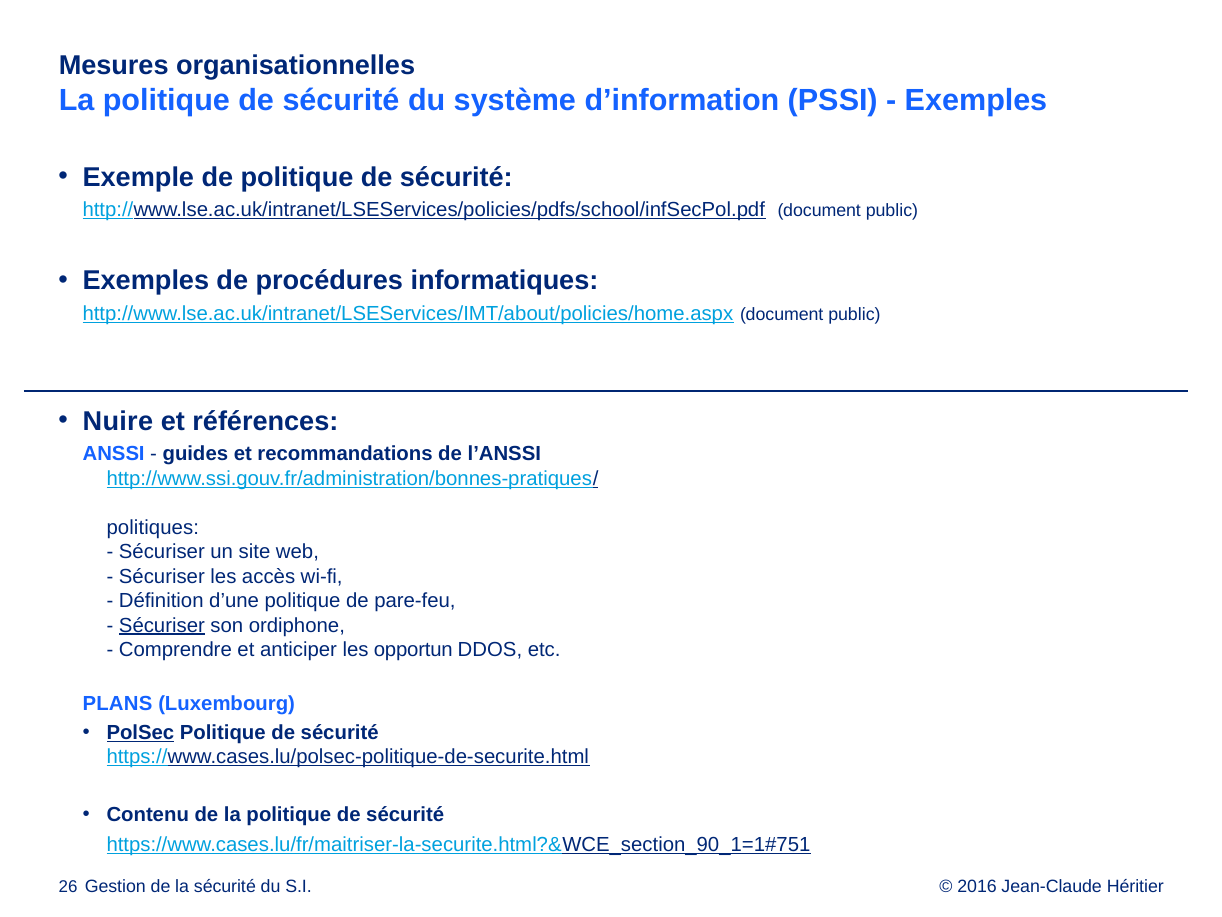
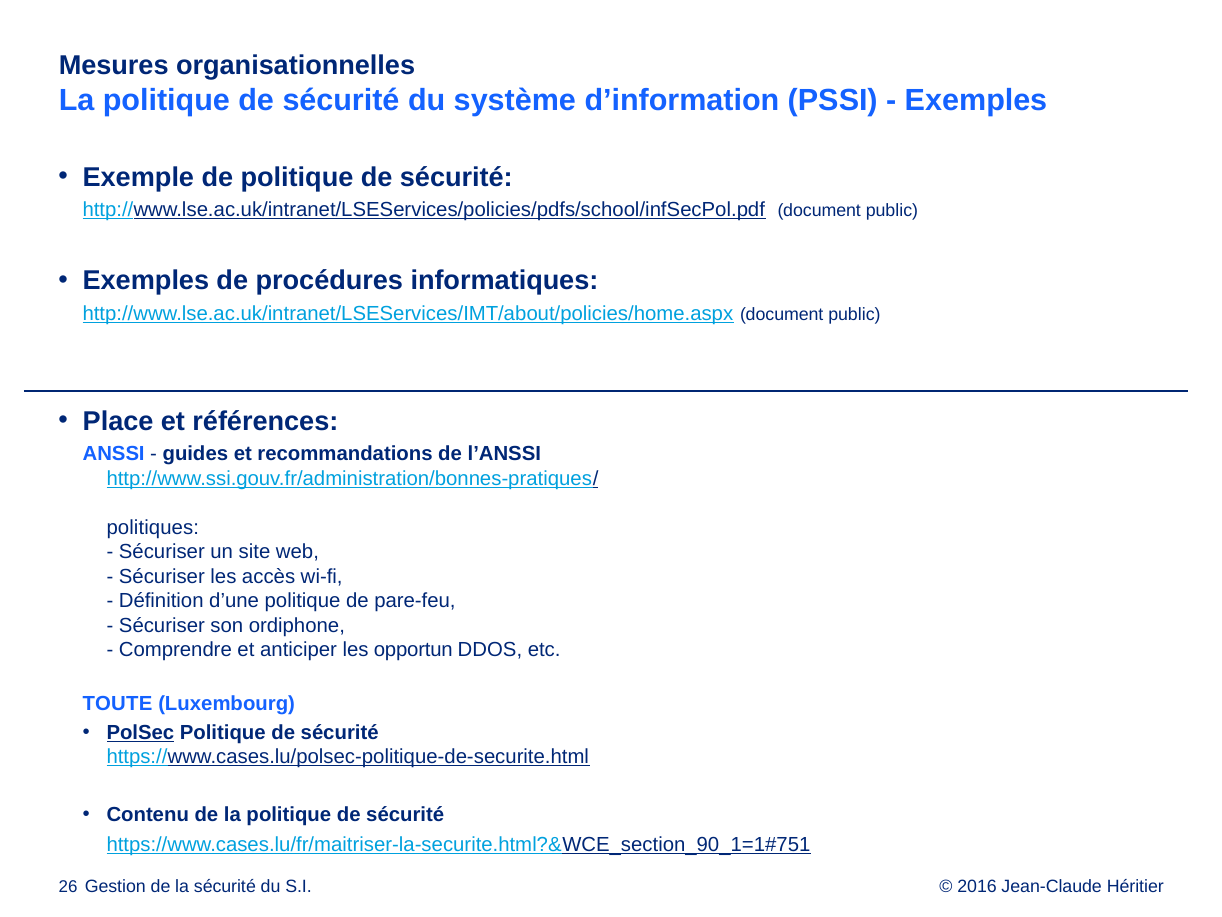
Nuire: Nuire -> Place (118, 421)
Sécuriser underline: present -> none (162, 625)
PLANS: PLANS -> TOUTE (117, 703)
